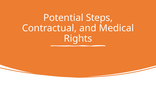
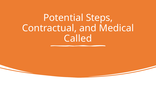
Rights: Rights -> Called (78, 38)
